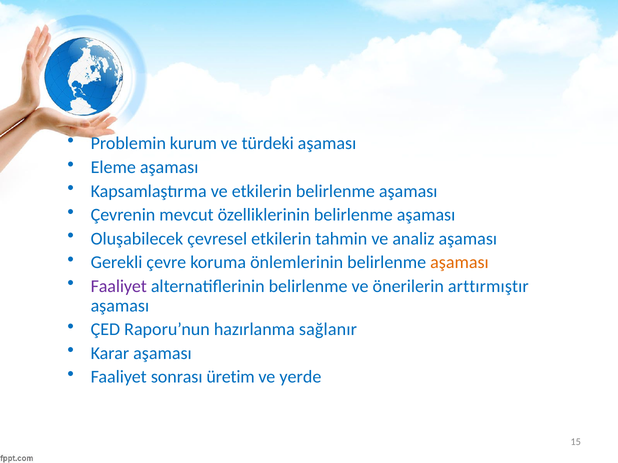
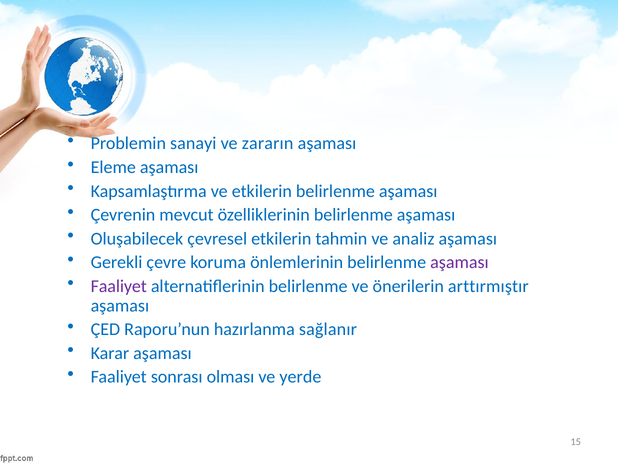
kurum: kurum -> sanayi (193, 144)
türdeki: türdeki -> zararın (268, 144)
aşaması colour: orange -> purple (459, 263)
üretim: üretim -> olması (230, 377)
